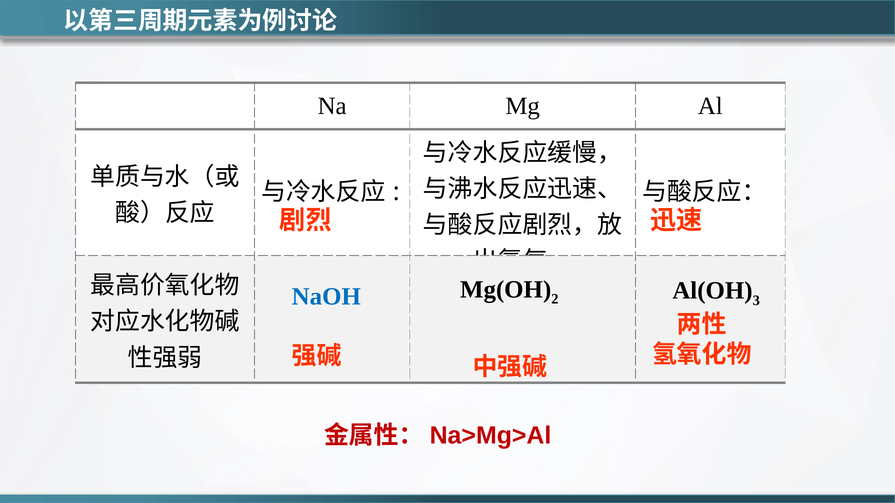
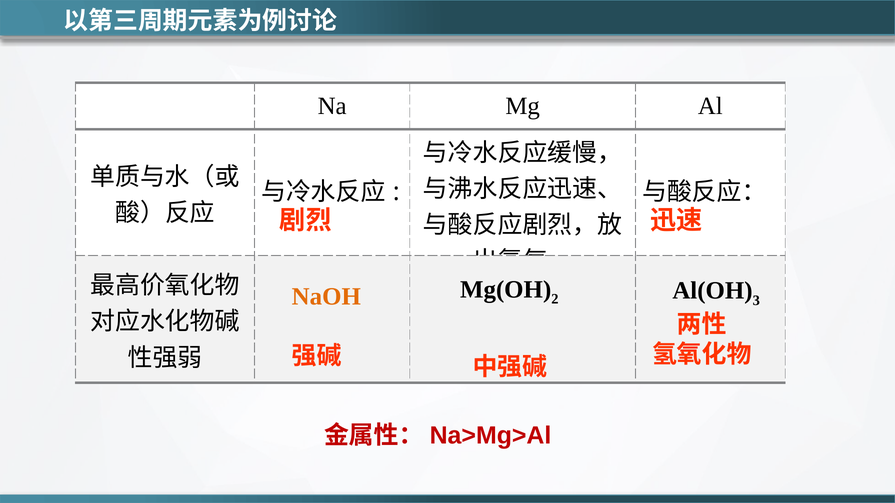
NaOH colour: blue -> orange (326, 297)
